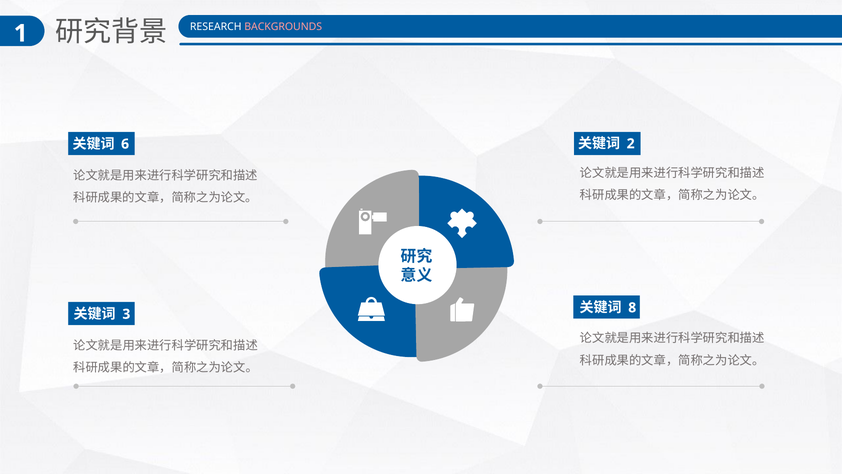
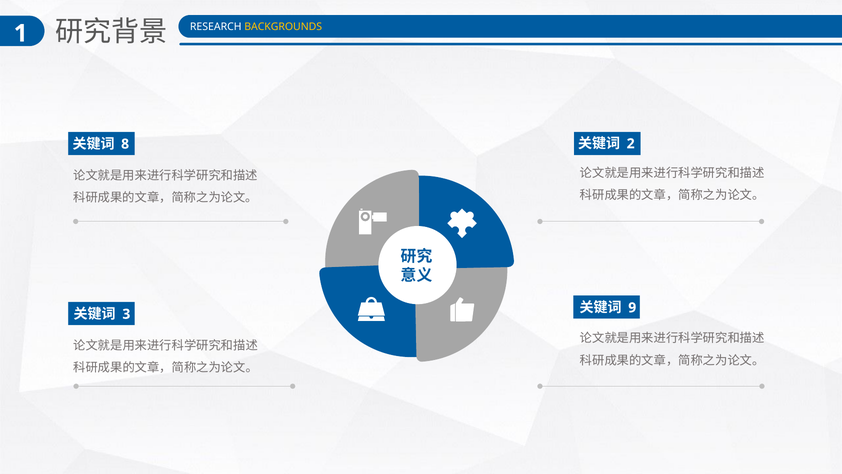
BACKGROUNDS colour: pink -> yellow (283, 27)
6: 6 -> 8 (125, 144)
8: 8 -> 9 (632, 307)
